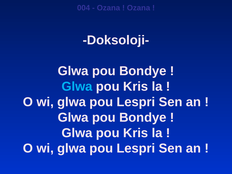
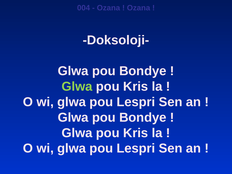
Glwa colour: light blue -> light green (77, 87)
